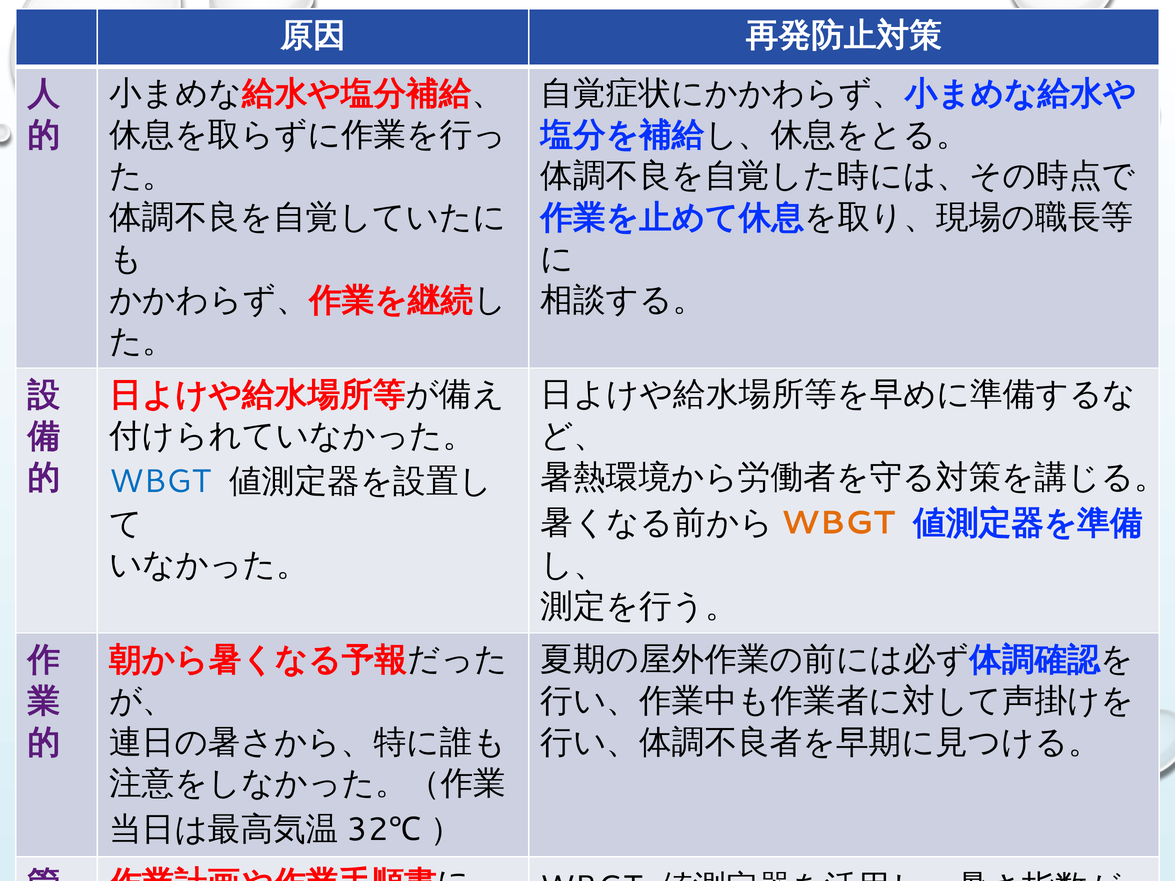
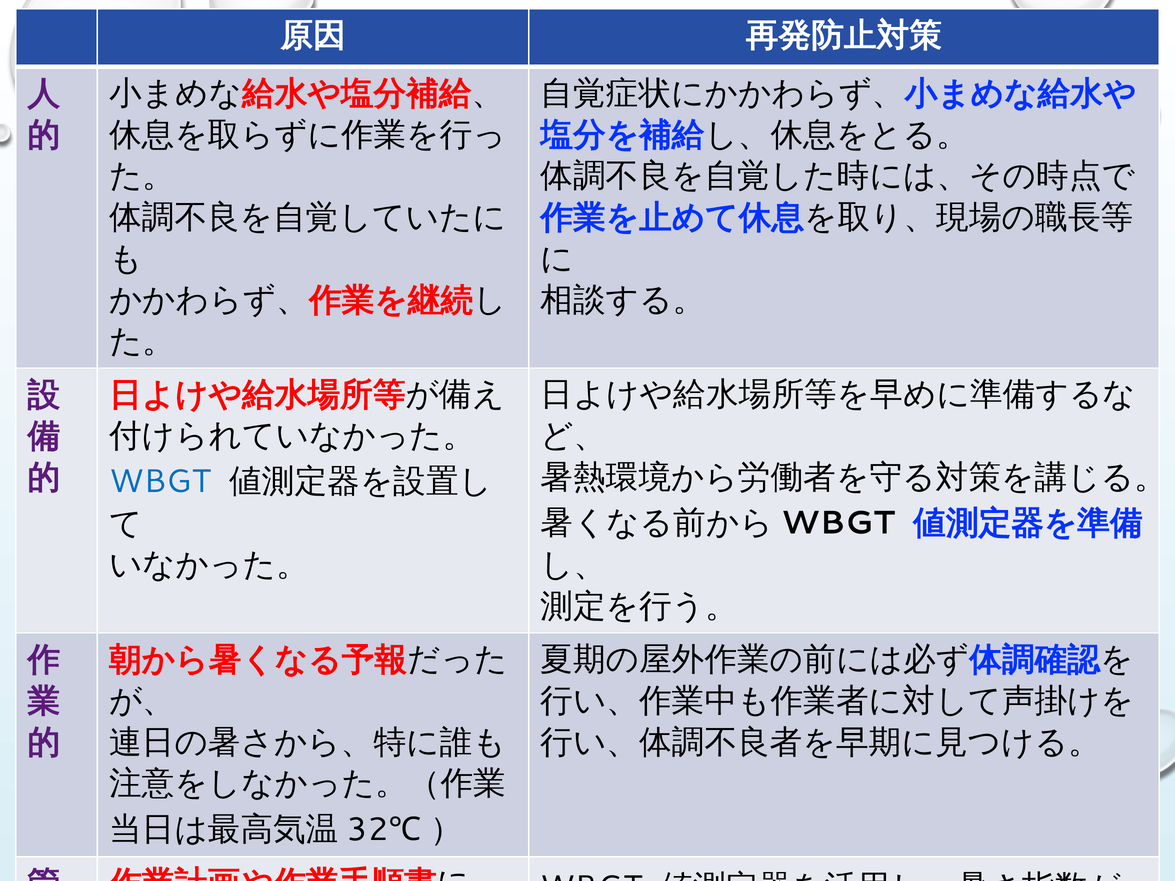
WBGT colour: orange -> black (838, 523)
